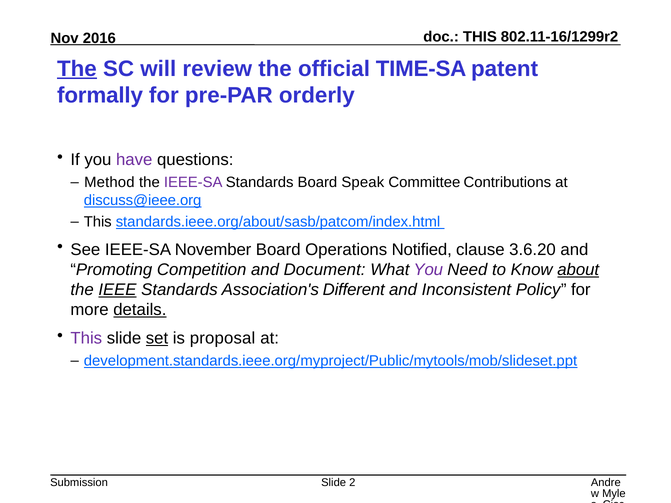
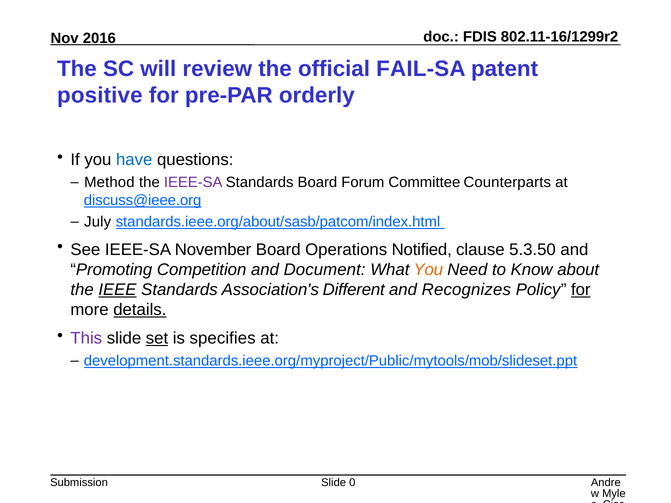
THIS: THIS -> FDIS (480, 37)
The underline: present -> none (77, 69)
TIME-SA: TIME-SA -> FAIL-SA (421, 69)
formally: formally -> positive (100, 96)
have colour: purple -> blue (134, 160)
Speak: Speak -> Forum (363, 183)
Contributions: Contributions -> Counterparts (507, 183)
This: This -> July (98, 222)
3.6.20: 3.6.20 -> 5.3.50 (533, 250)
You colour: purple -> orange (428, 270)
about underline: present -> none (578, 270)
Inconsistent: Inconsistent -> Recognizes (466, 290)
for underline: none -> present (581, 290)
proposal: proposal -> specifies (223, 339)
2: 2 -> 0 (352, 483)
